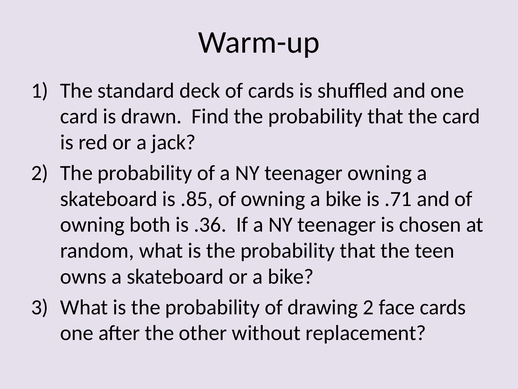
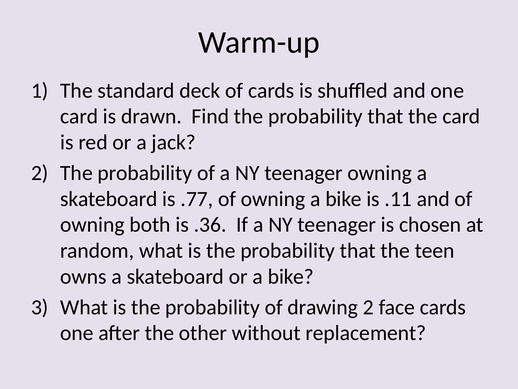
.85: .85 -> .77 (197, 199)
.71: .71 -> .11 (398, 199)
